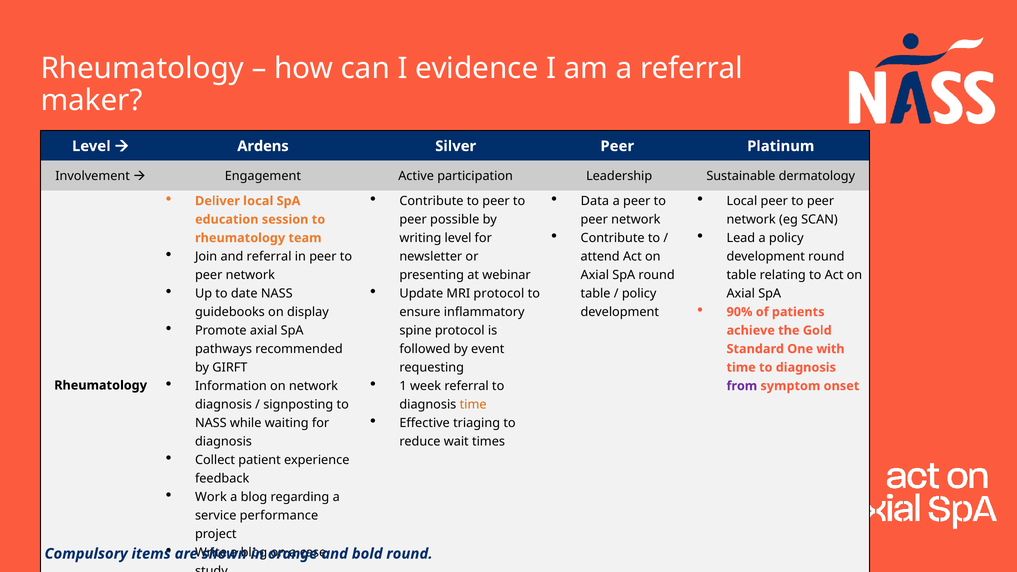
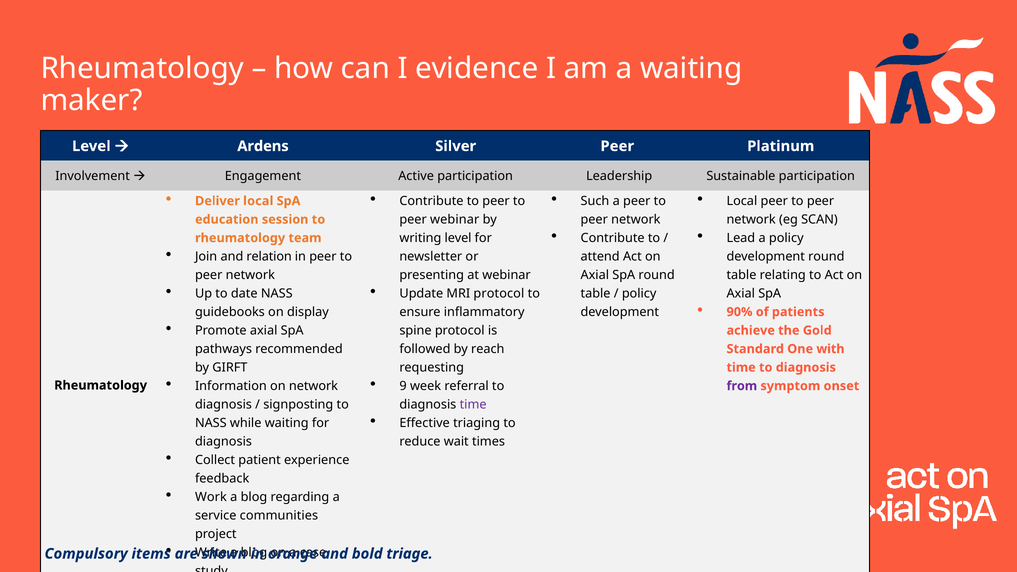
a referral: referral -> waiting (691, 69)
Sustainable dermatology: dermatology -> participation (817, 176)
Data: Data -> Such (595, 201)
peer possible: possible -> webinar (455, 219)
and referral: referral -> relation (269, 256)
event: event -> reach (488, 349)
1: 1 -> 9 (403, 386)
time colour: orange -> purple (473, 404)
performance: performance -> communities (279, 515)
bold round: round -> triage (410, 554)
